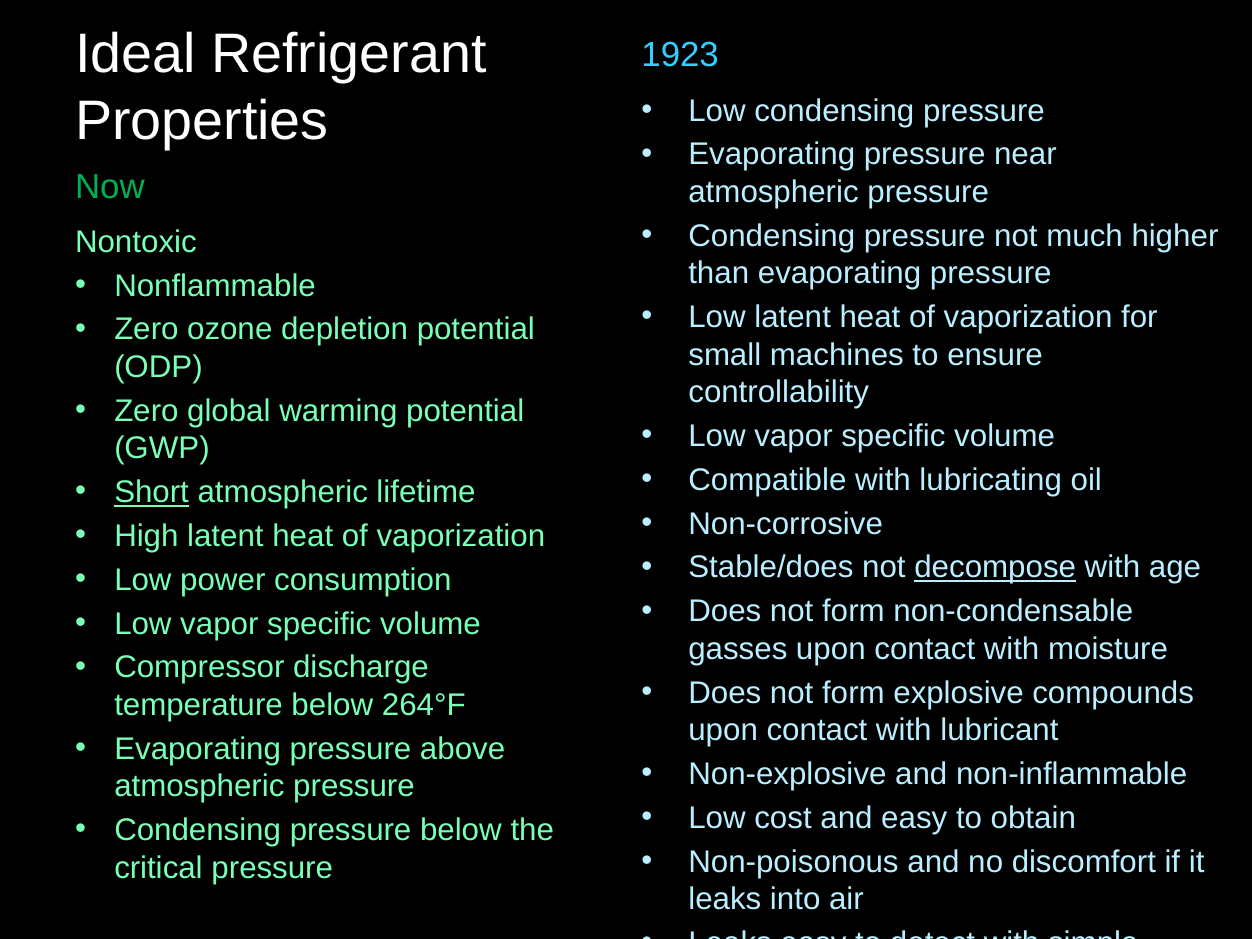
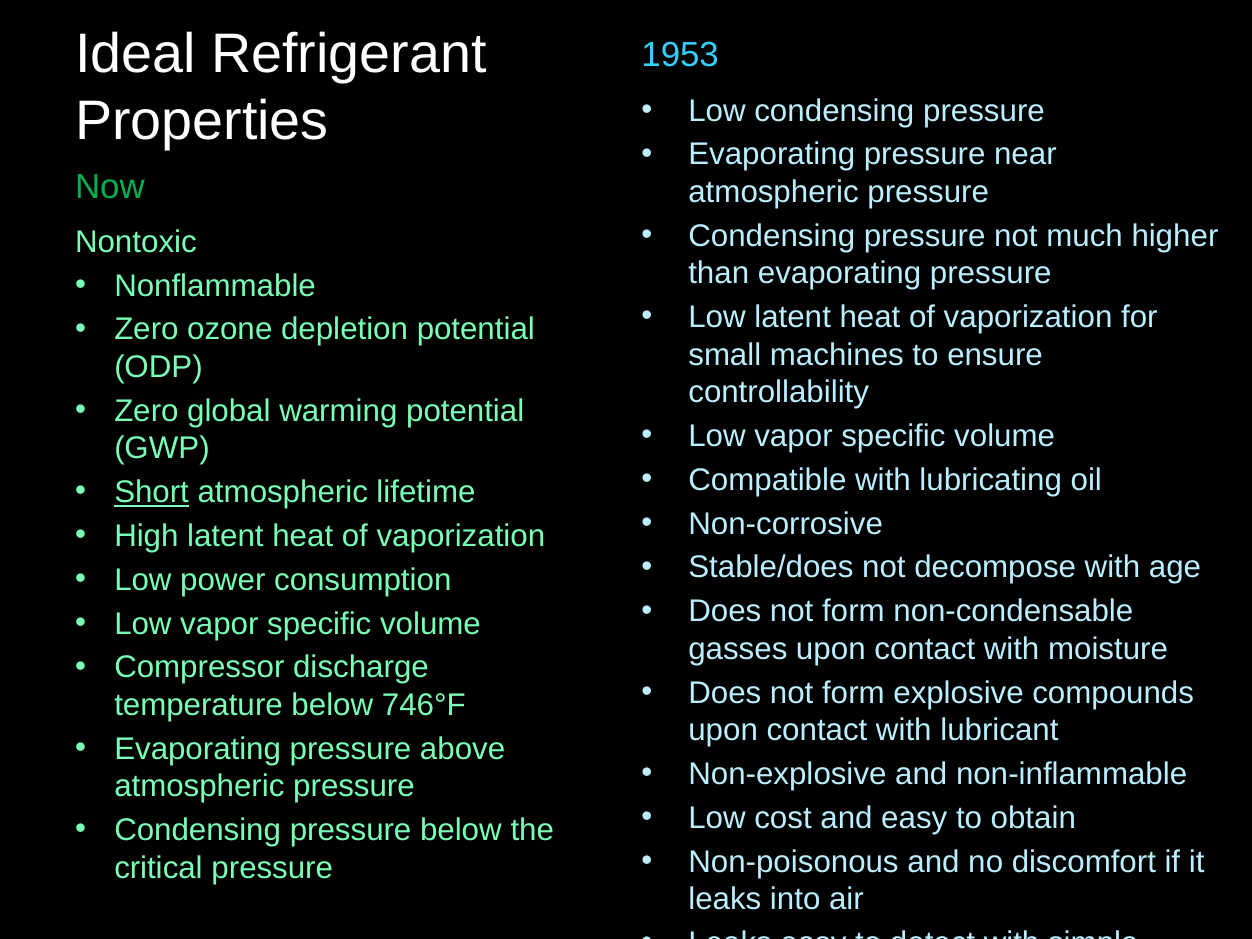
1923: 1923 -> 1953 (680, 55)
decompose underline: present -> none (995, 568)
264°F: 264°F -> 746°F (424, 705)
